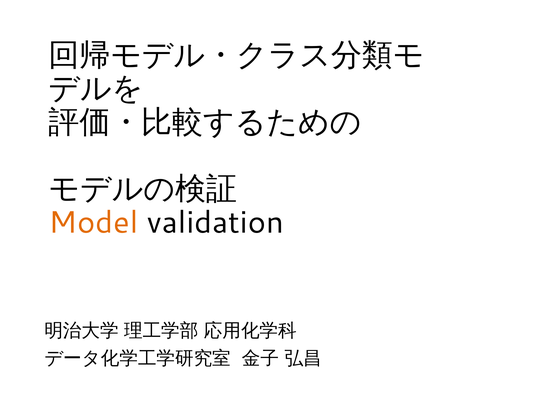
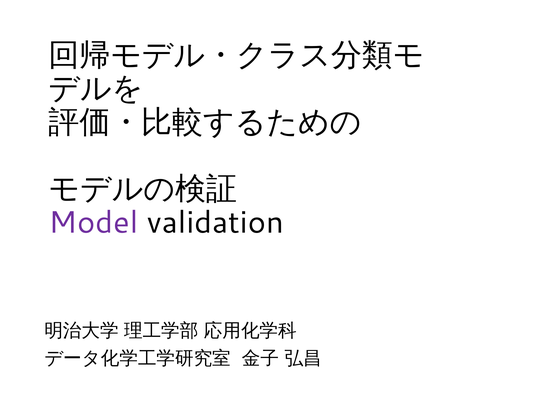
Model colour: orange -> purple (93, 222)
